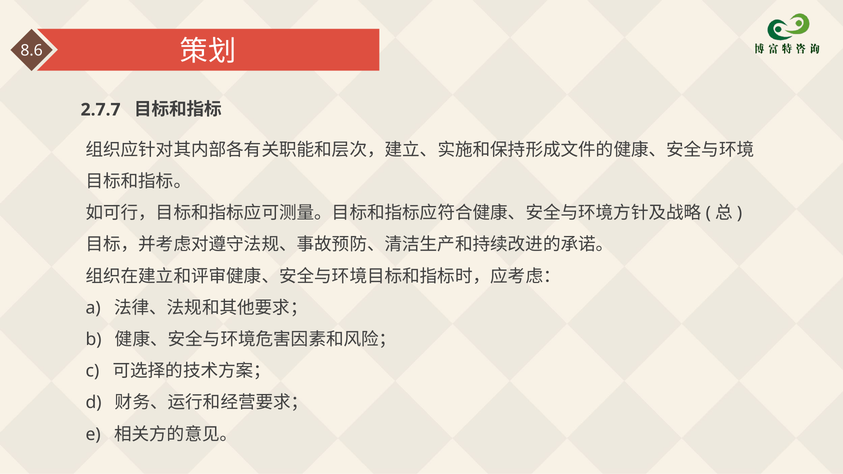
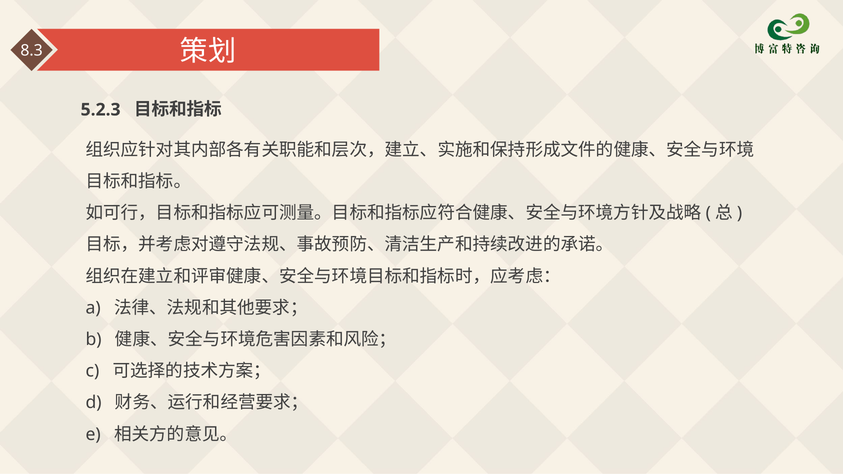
8.6: 8.6 -> 8.3 (32, 51)
2.7.7: 2.7.7 -> 5.2.3 (101, 110)
